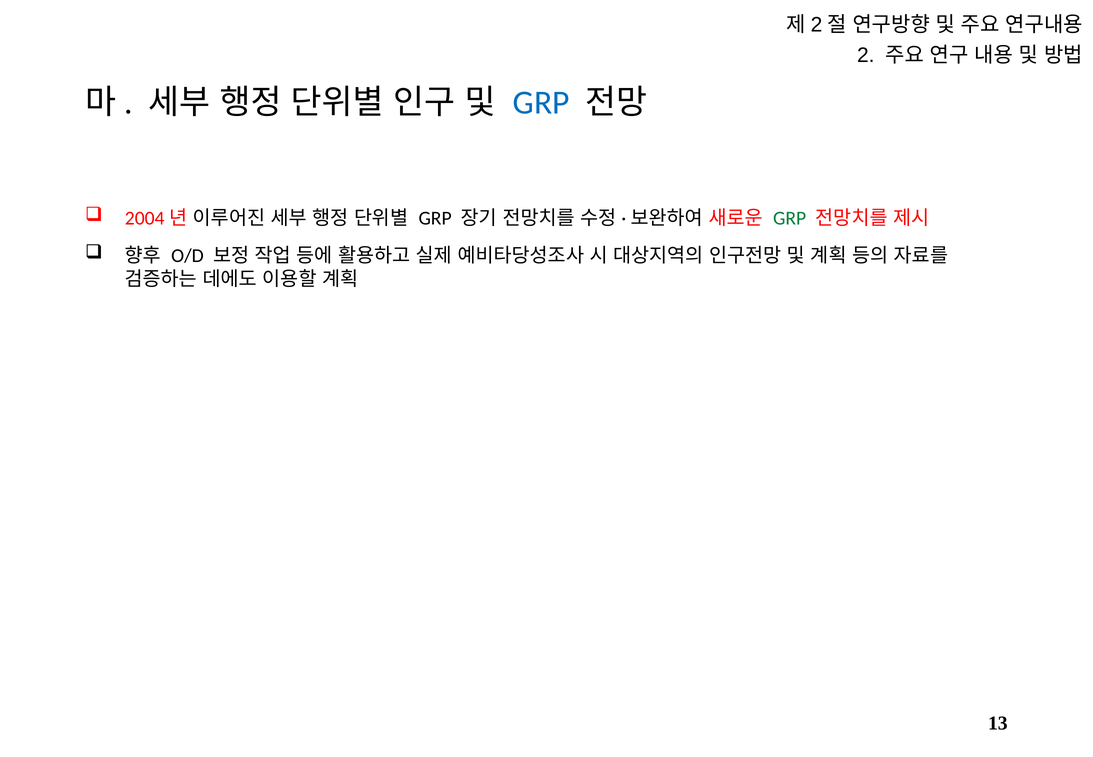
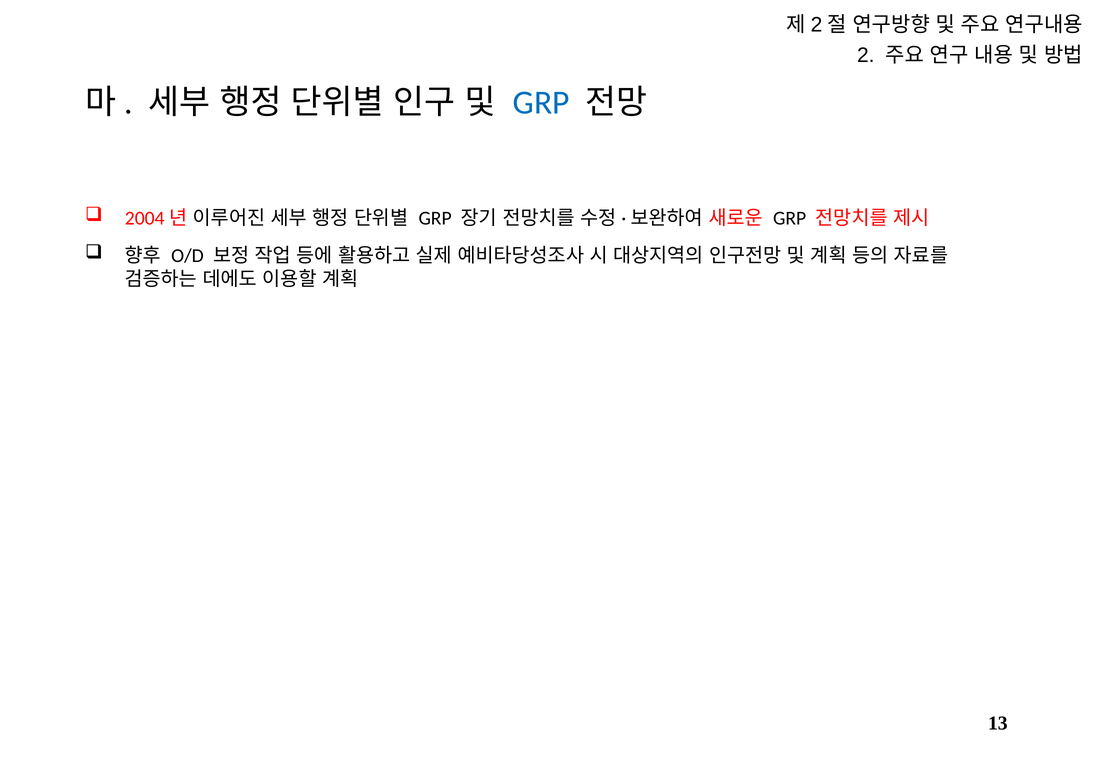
GRP colour: green -> black (790, 218)
